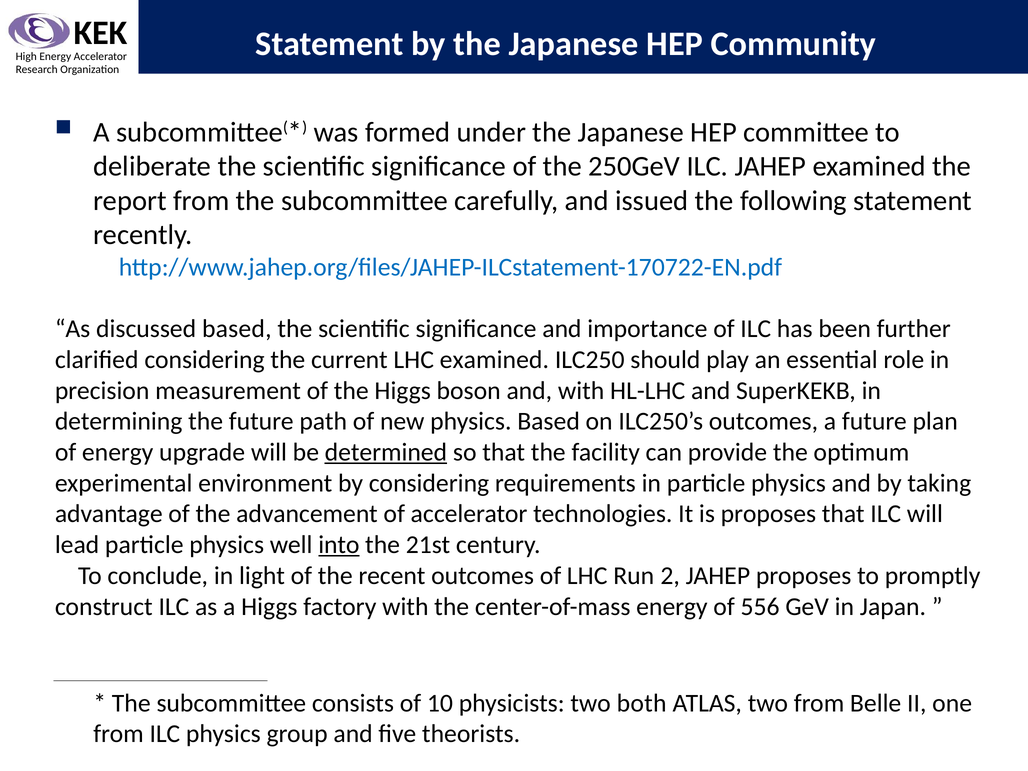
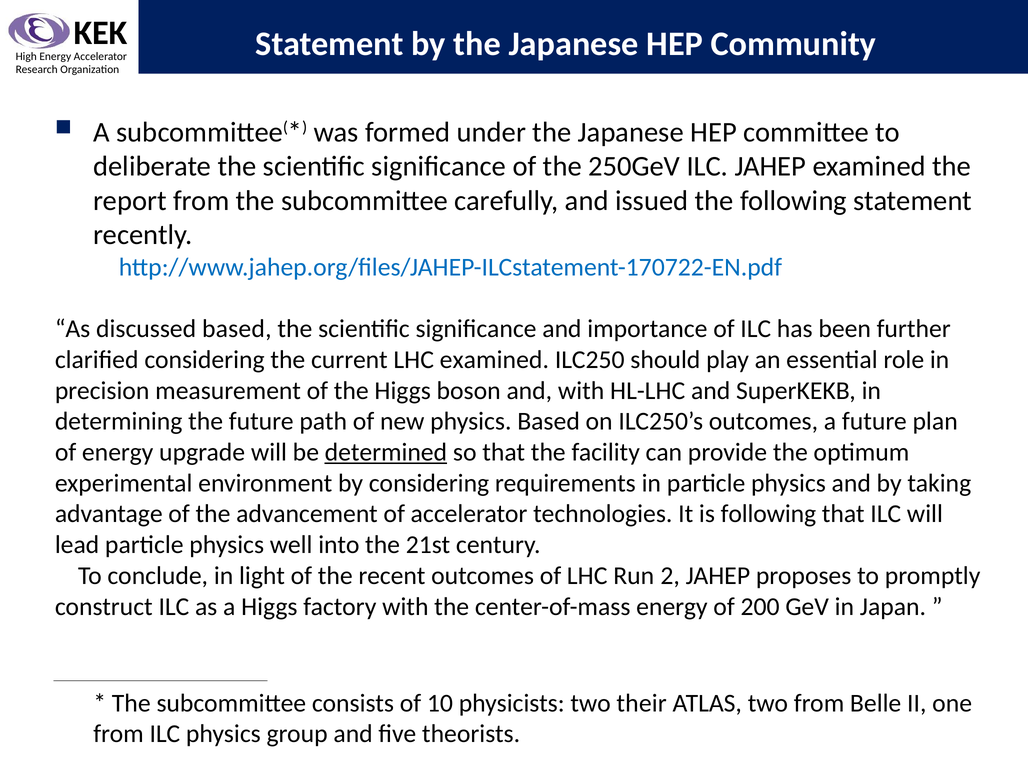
is proposes: proposes -> following (768, 514)
into underline: present -> none (339, 545)
556: 556 -> 200 (760, 607)
both: both -> their (642, 703)
